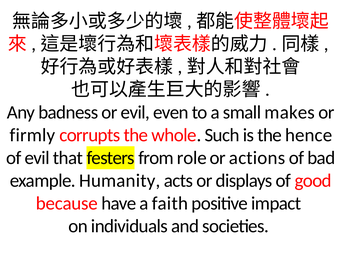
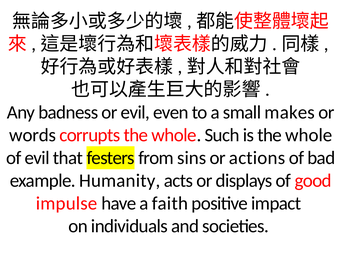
firmly: firmly -> words (33, 135)
is the hence: hence -> whole (309, 135)
role: role -> sins (192, 158)
because: because -> impulse (67, 203)
